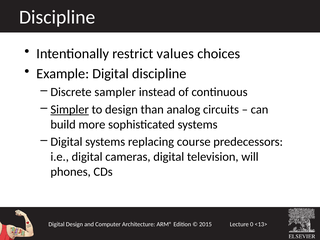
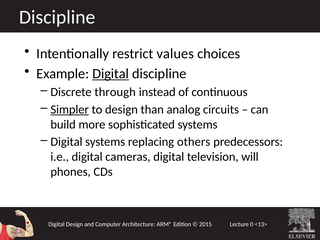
Digital underline: none -> present (111, 74)
sampler: sampler -> through (115, 92)
course: course -> others (194, 142)
